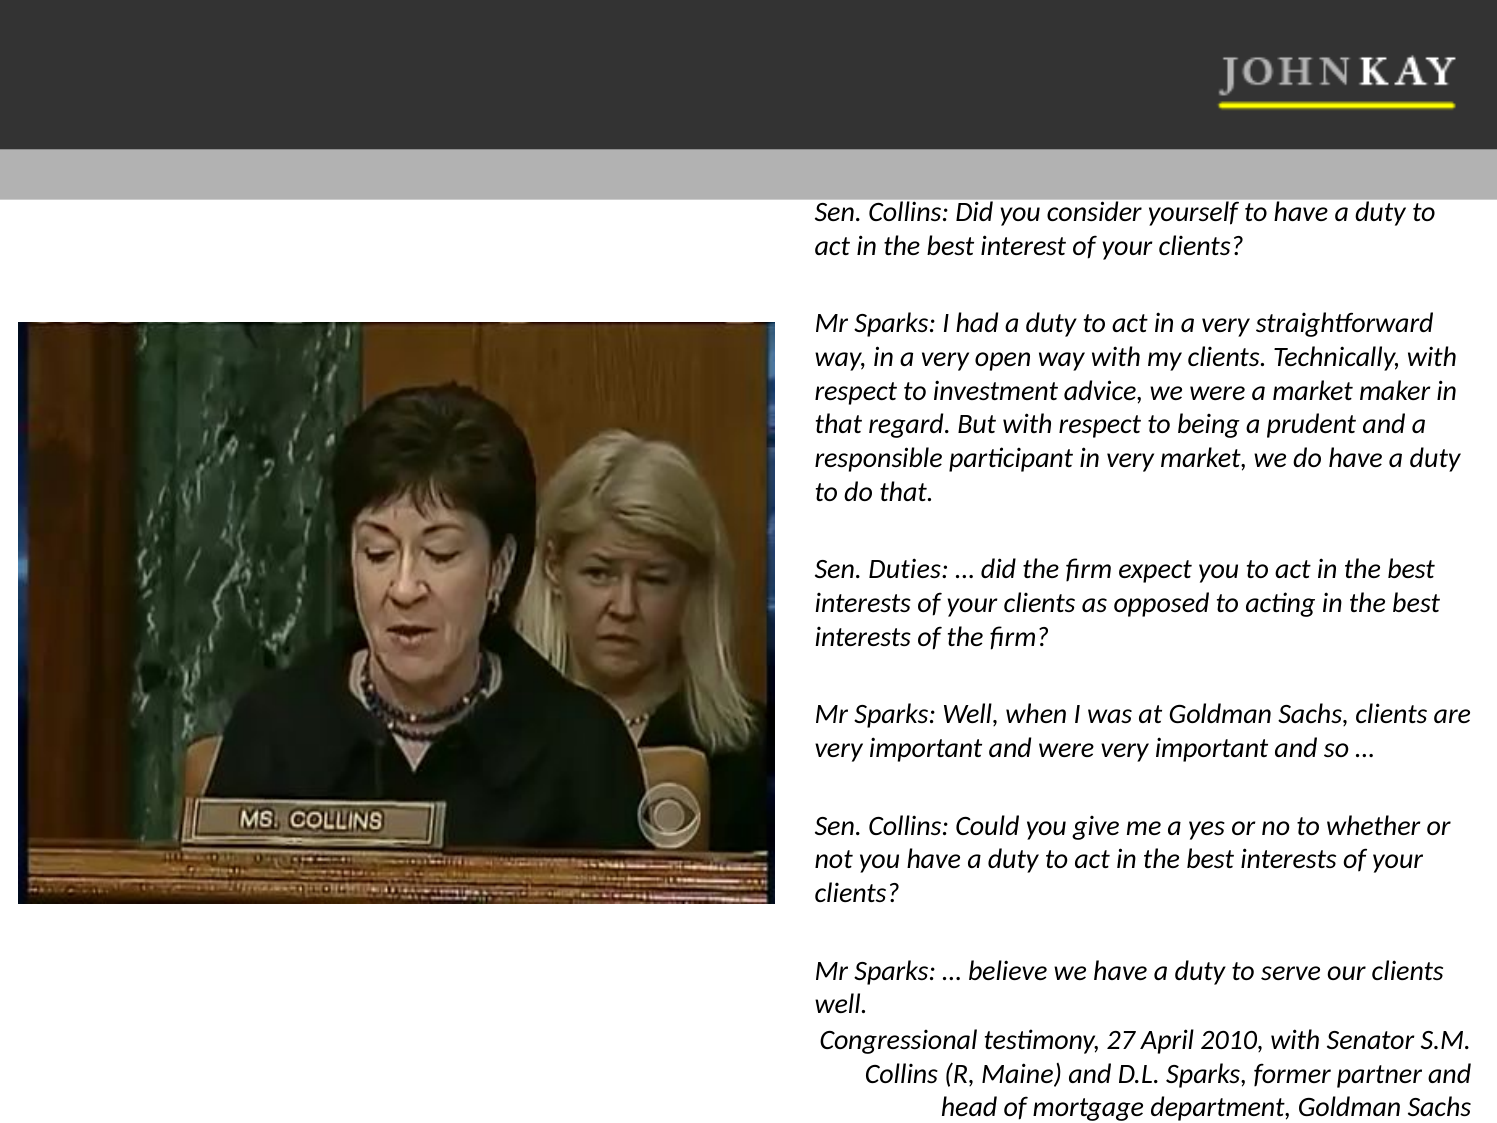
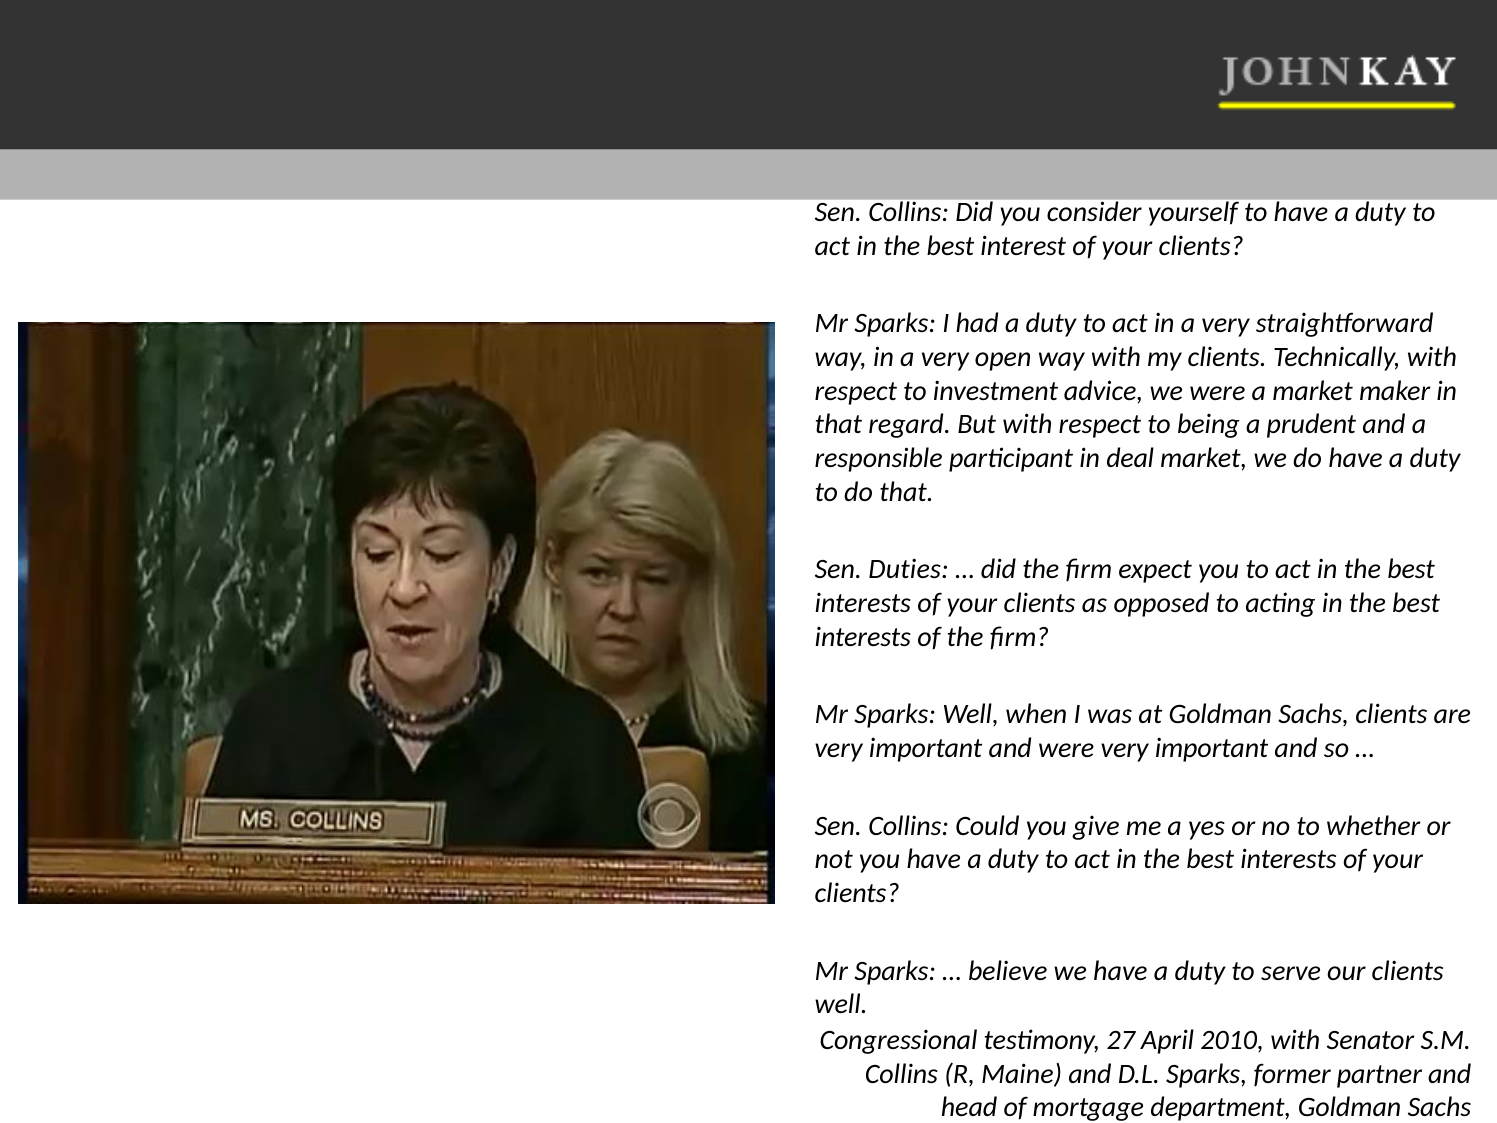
in very: very -> deal (1130, 458)
